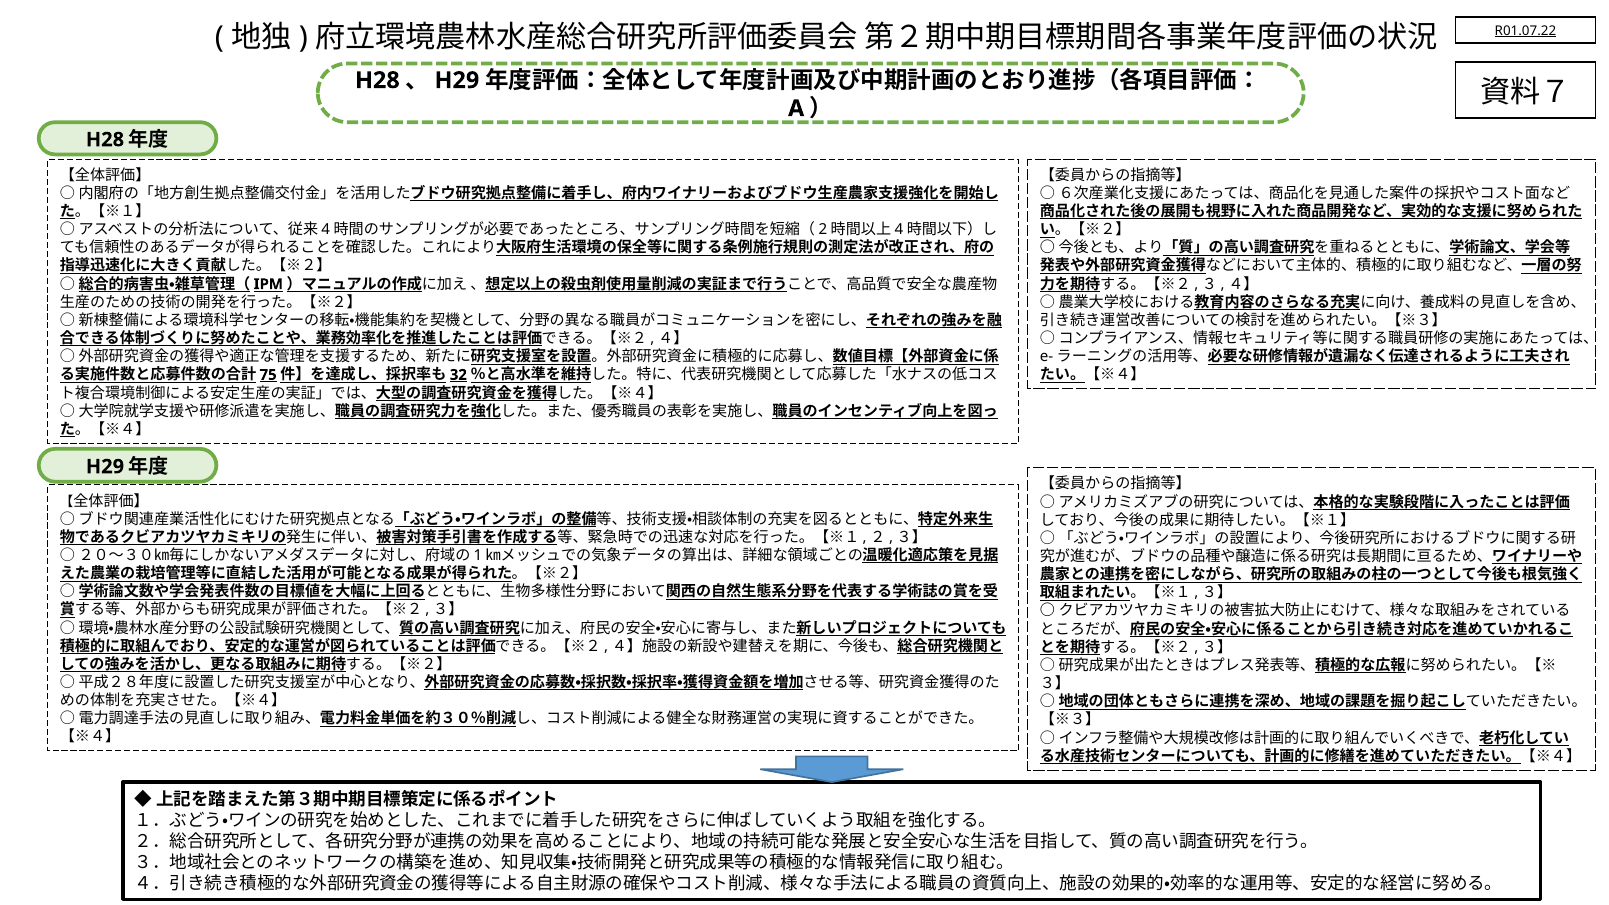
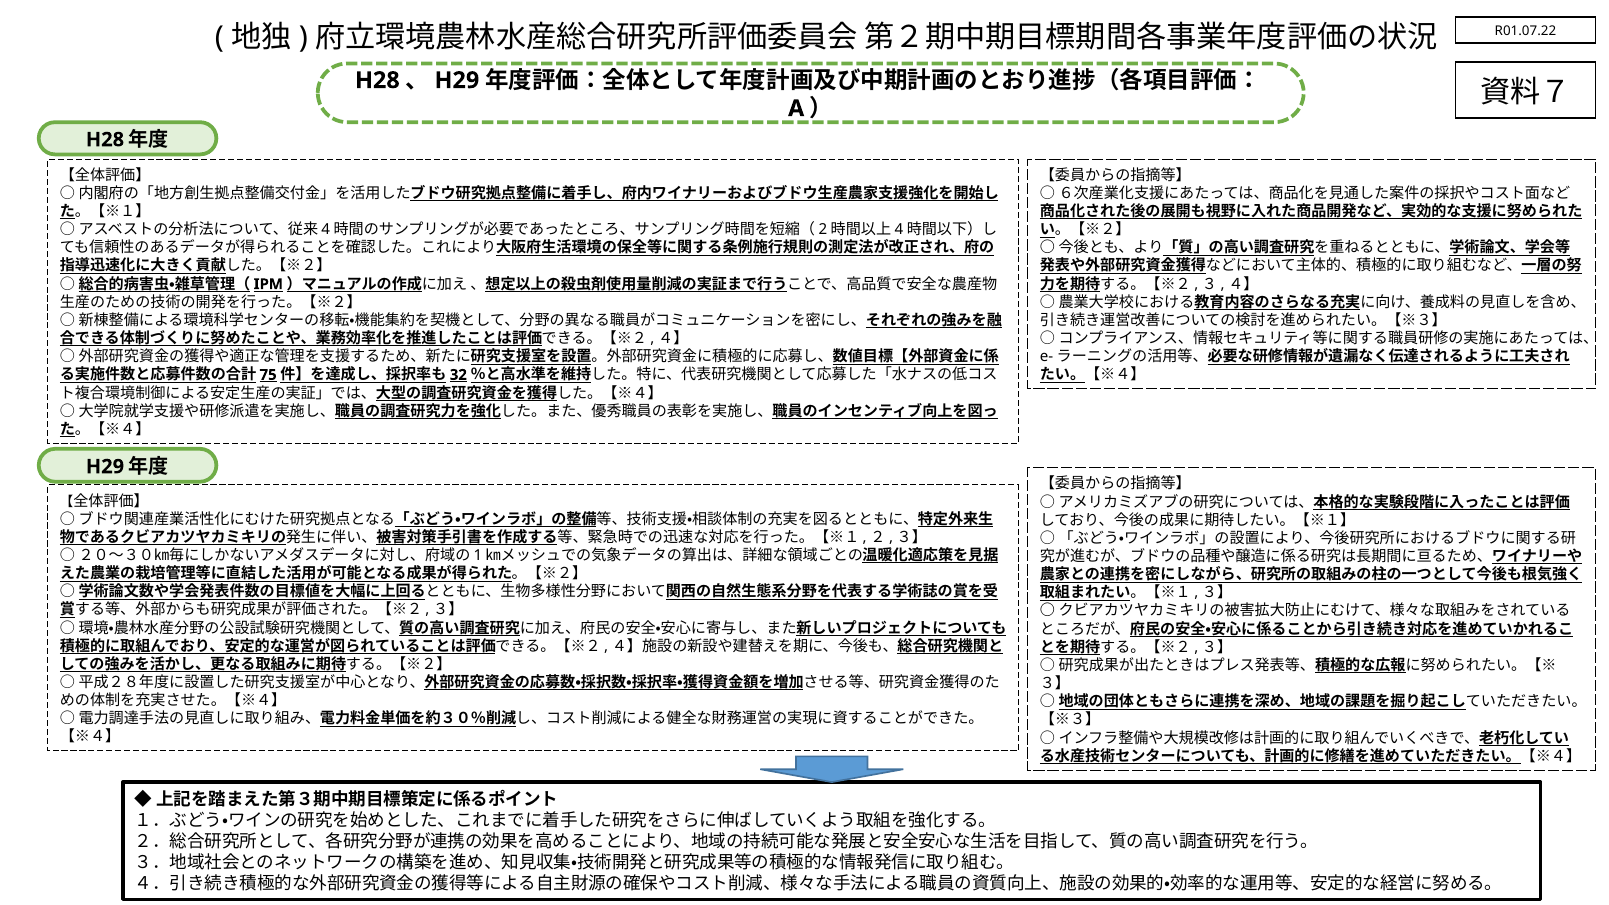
R01.07.22 underline: present -> none (1525, 31)
